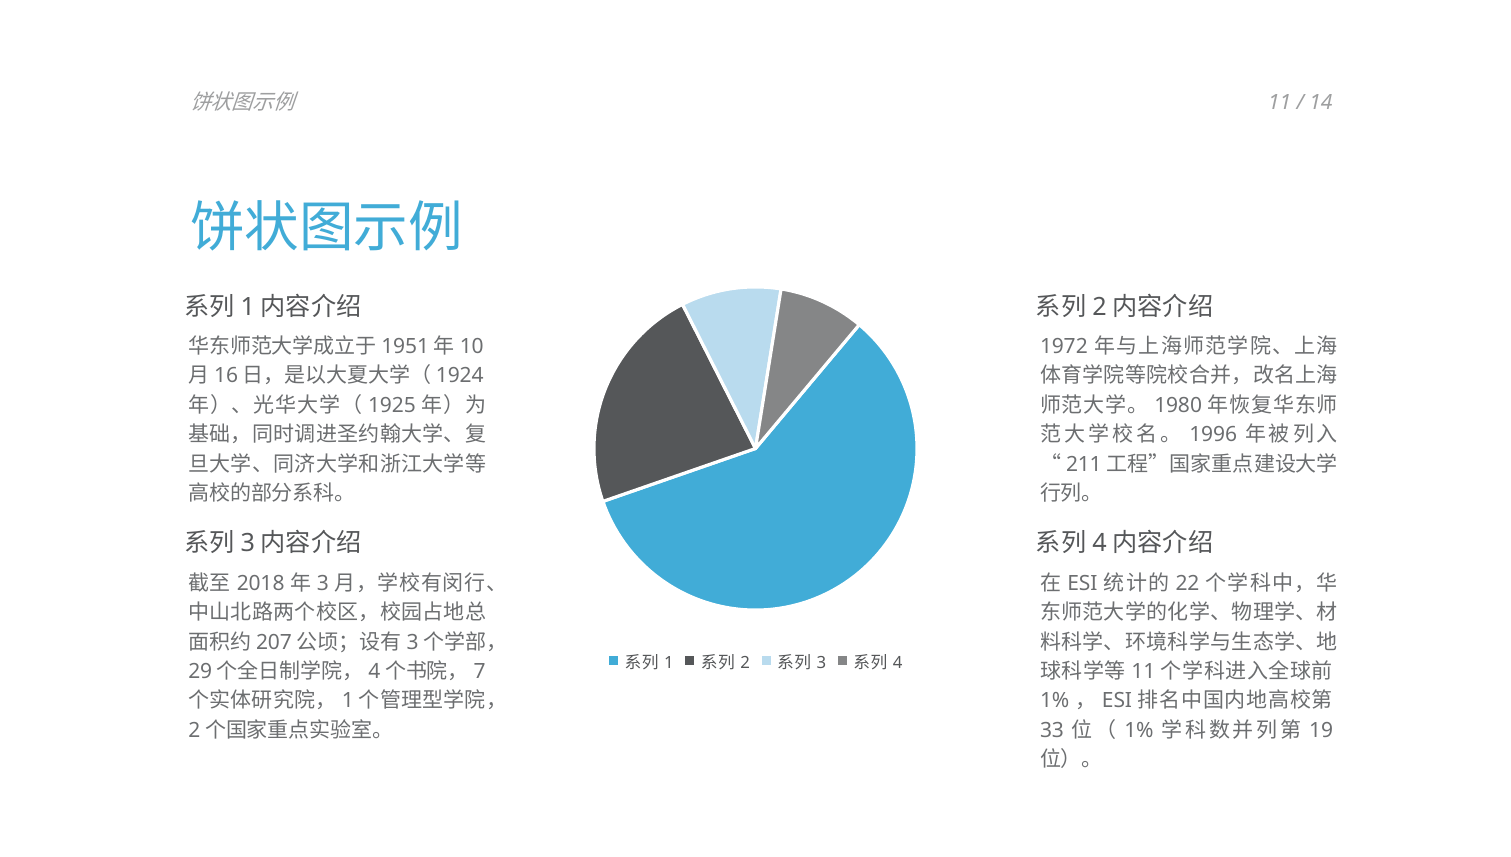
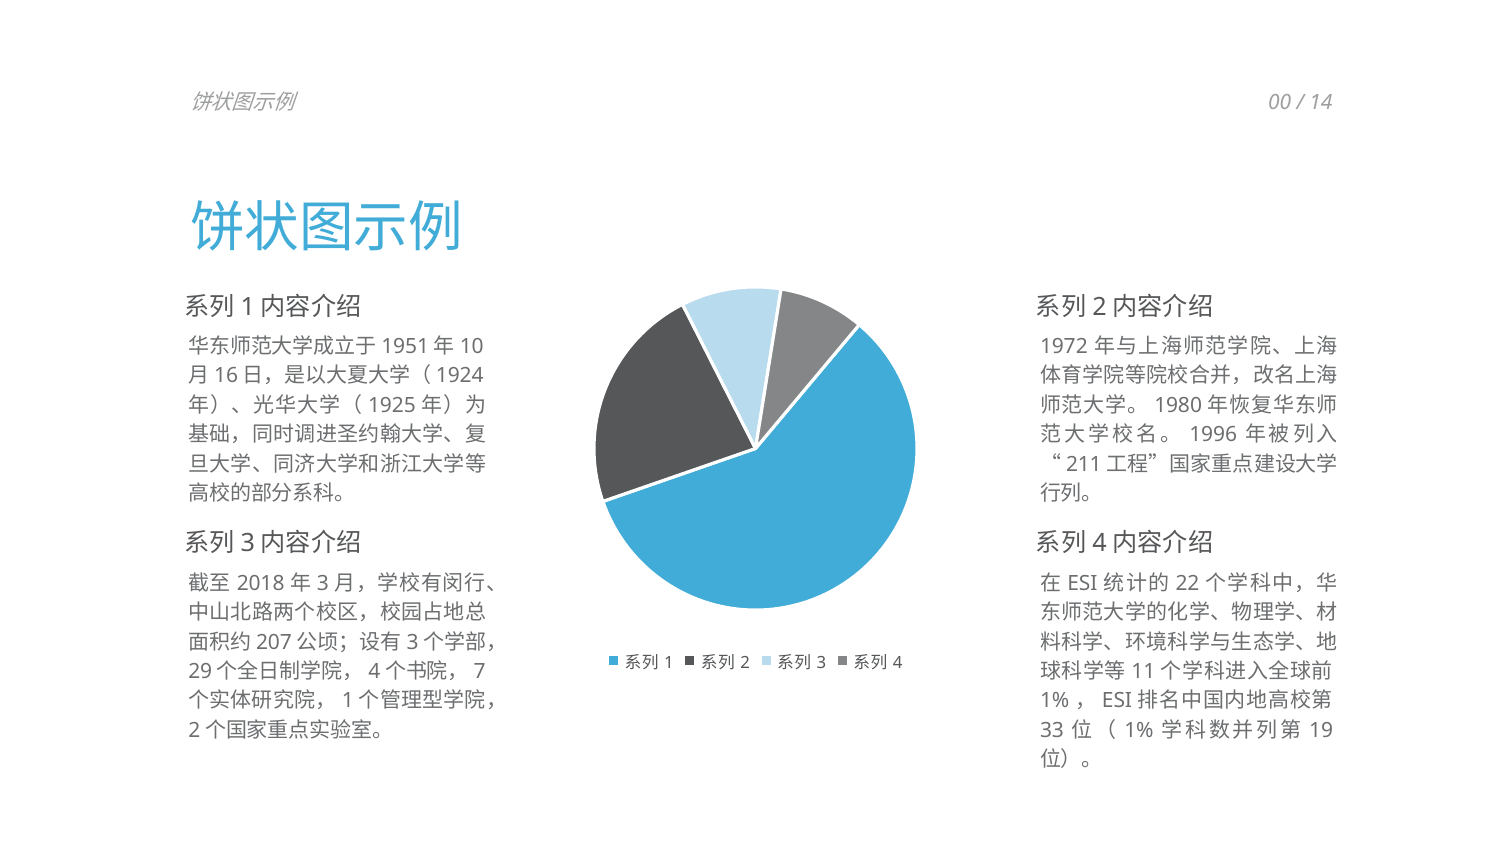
11: 11 -> 00 (1280, 102)
